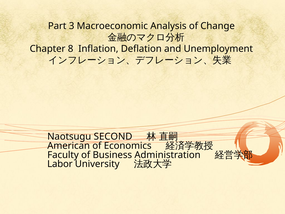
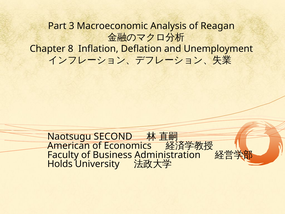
Change: Change -> Reagan (218, 26)
Labor: Labor -> Holds (60, 164)
